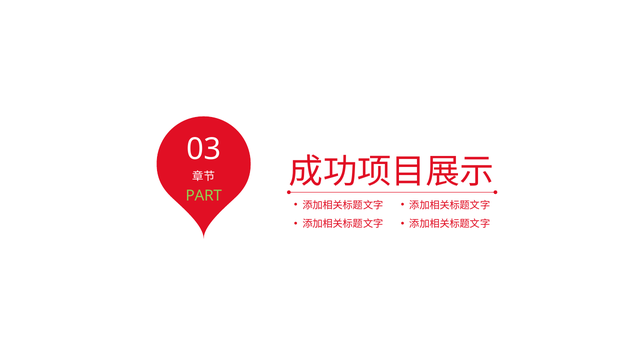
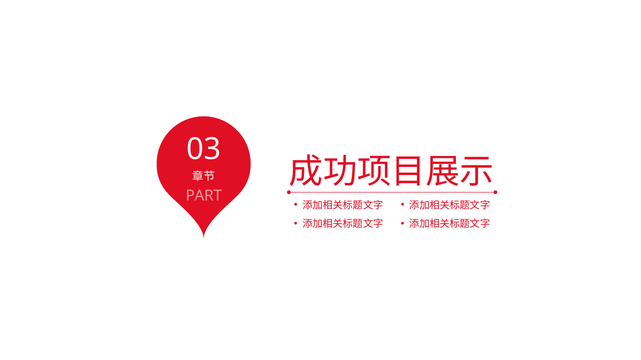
PART colour: light green -> pink (204, 196)
